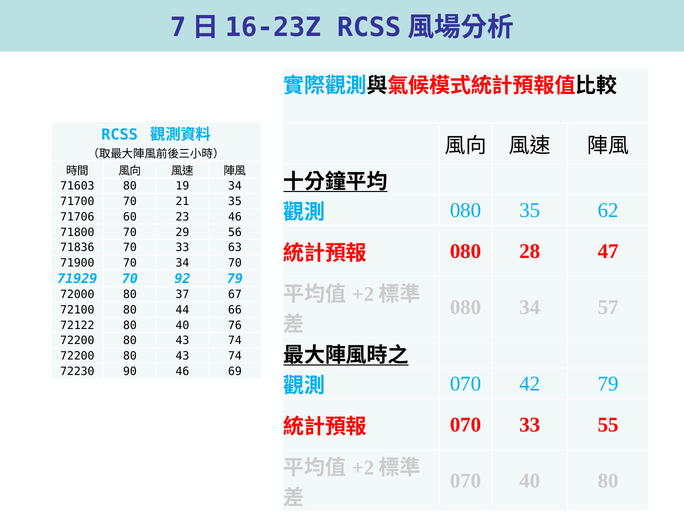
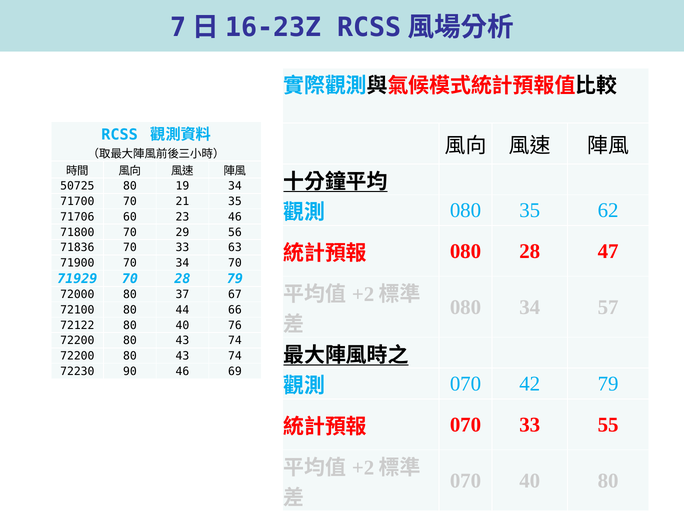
71603: 71603 -> 50725 (77, 186)
70 92: 92 -> 28 (182, 279)
